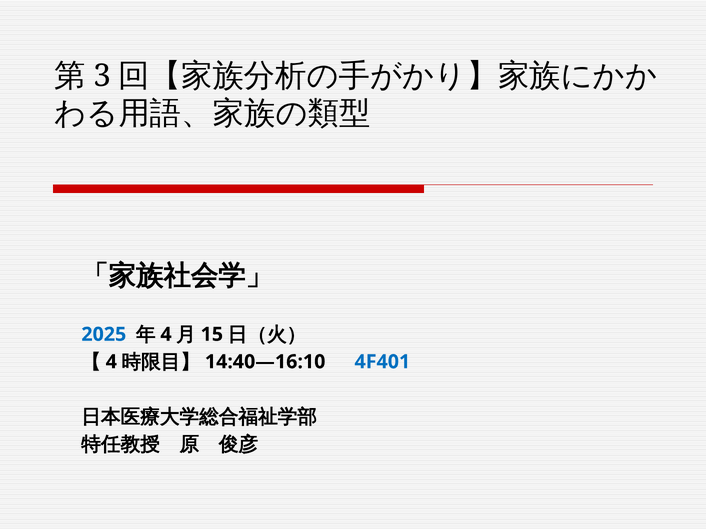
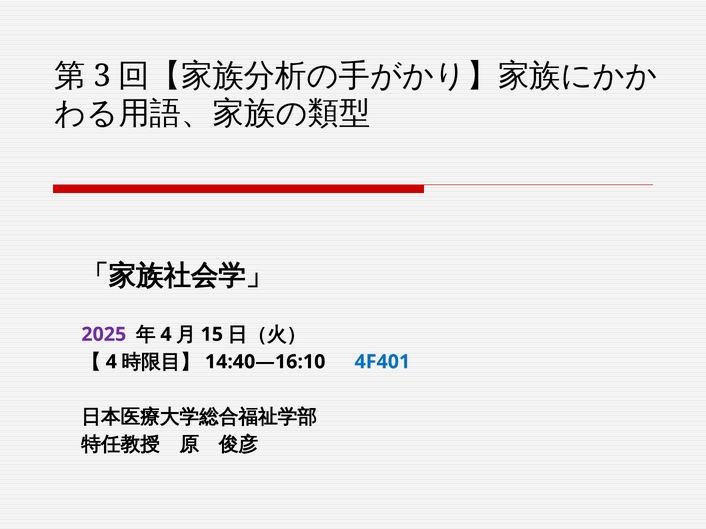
2025 colour: blue -> purple (104, 335)
